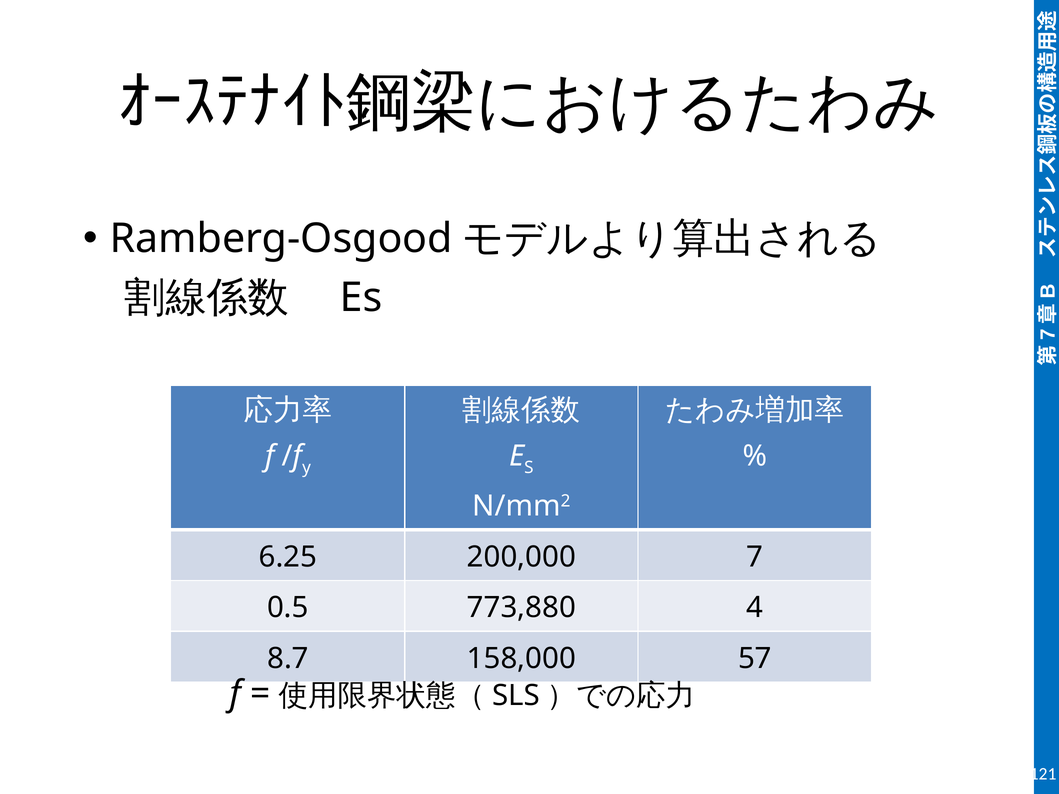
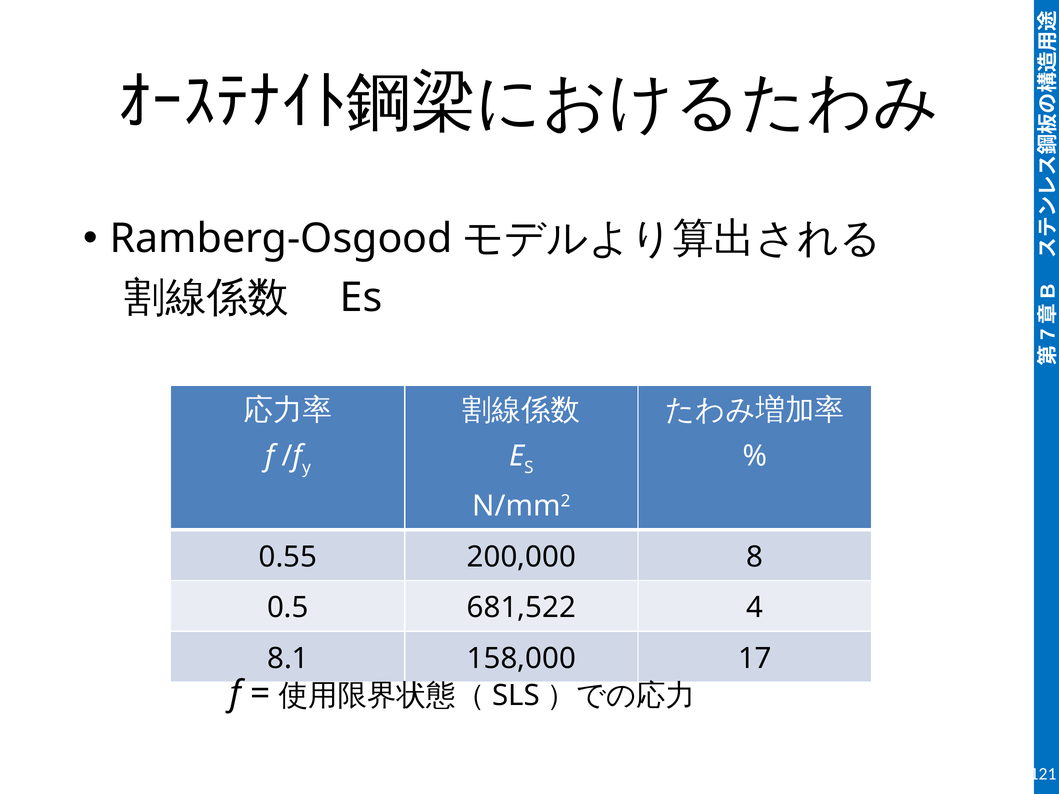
6.25: 6.25 -> 0.55 (288, 557)
200,000 7: 7 -> 8 (755, 557)
773,880: 773,880 -> 681,522 (521, 608)
8.7: 8.7 -> 8.1 (288, 659)
57: 57 -> 17 (755, 659)
